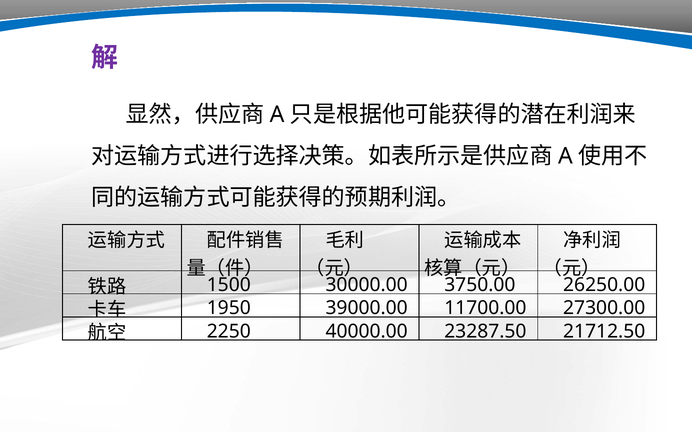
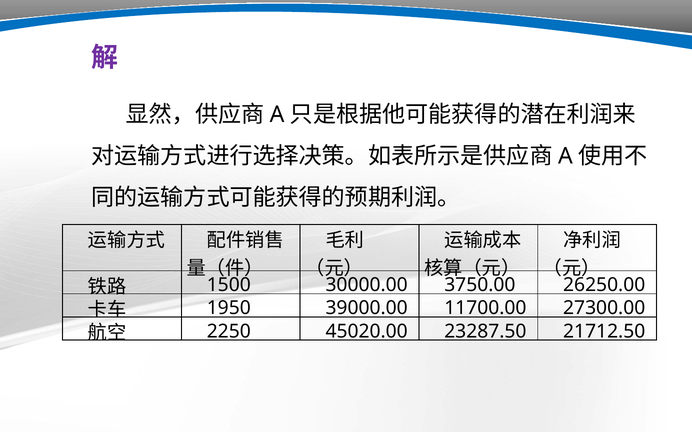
40000.00: 40000.00 -> 45020.00 (367, 332)
